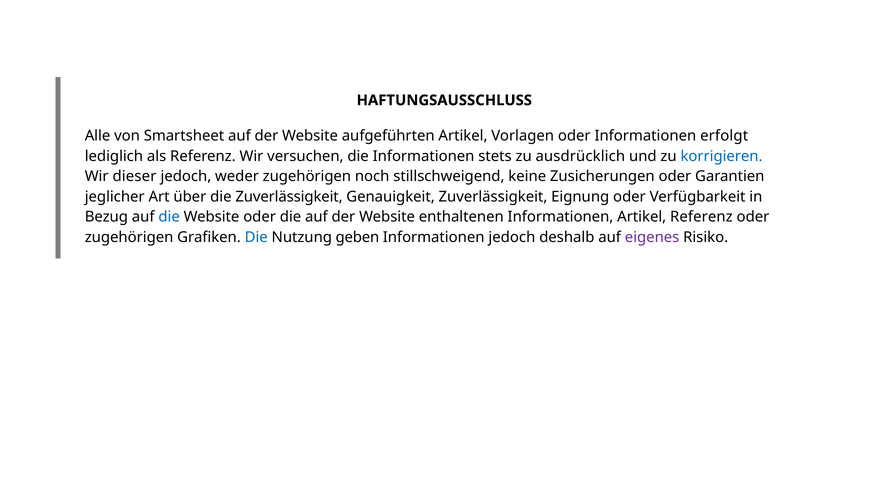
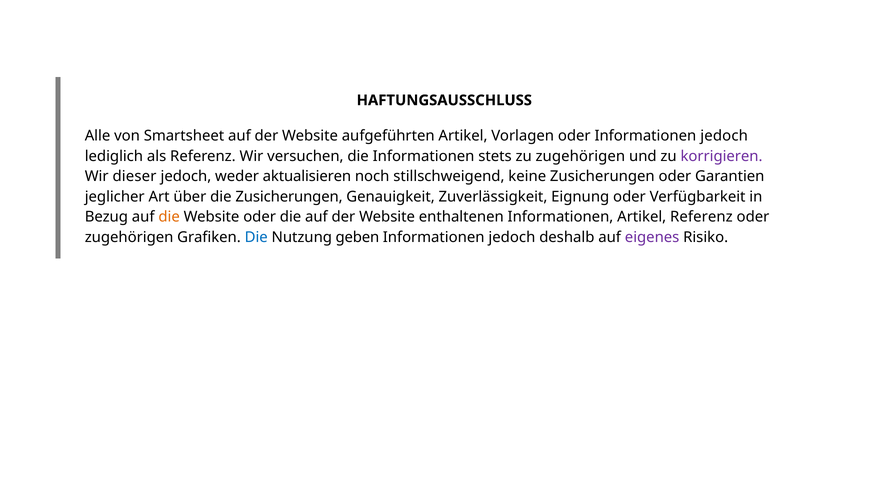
oder Informationen erfolgt: erfolgt -> jedoch (724, 136)
zu ausdrücklich: ausdrücklich -> zugehörigen (580, 156)
korrigieren colour: blue -> purple (722, 156)
weder zugehörigen: zugehörigen -> aktualisieren (307, 176)
die Zuverlässigkeit: Zuverlässigkeit -> Zusicherungen (289, 197)
die colour: blue -> orange (169, 217)
